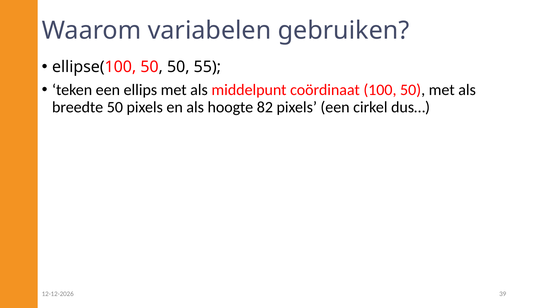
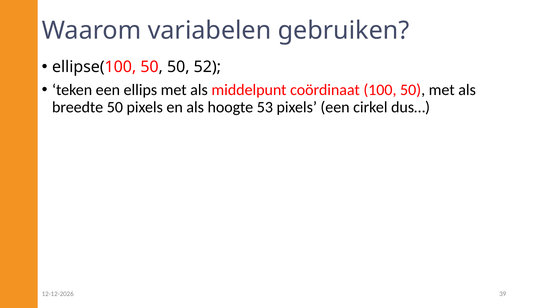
55: 55 -> 52 (207, 67)
82: 82 -> 53 (265, 107)
